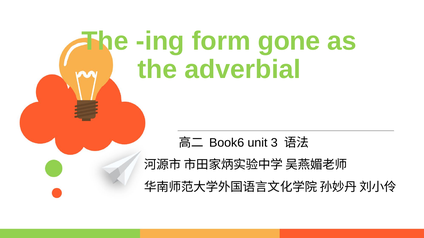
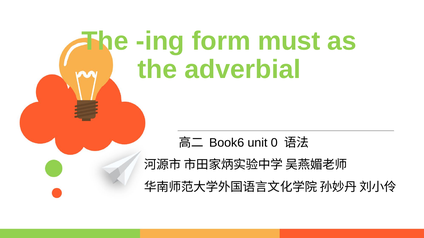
gone: gone -> must (289, 41)
3: 3 -> 0 (274, 143)
